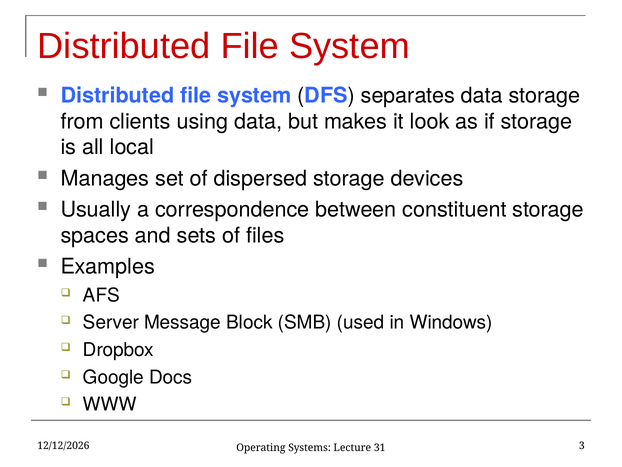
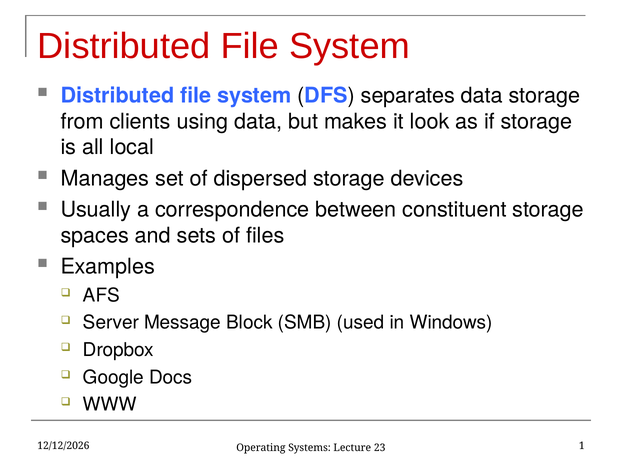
3: 3 -> 1 (582, 445)
31: 31 -> 23 (380, 448)
